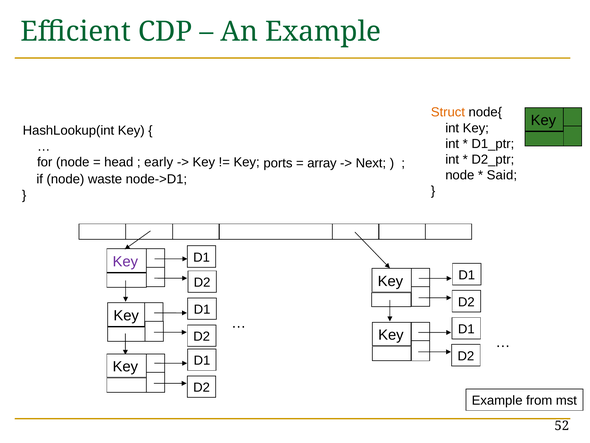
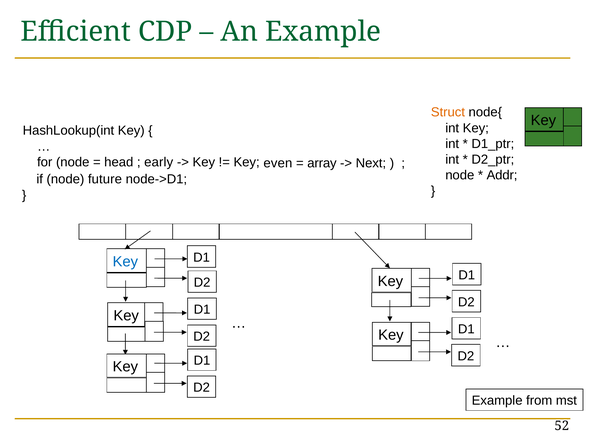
ports: ports -> even (278, 163)
Said: Said -> Addr (502, 175)
waste: waste -> future (105, 179)
Key colour: purple -> blue (125, 261)
